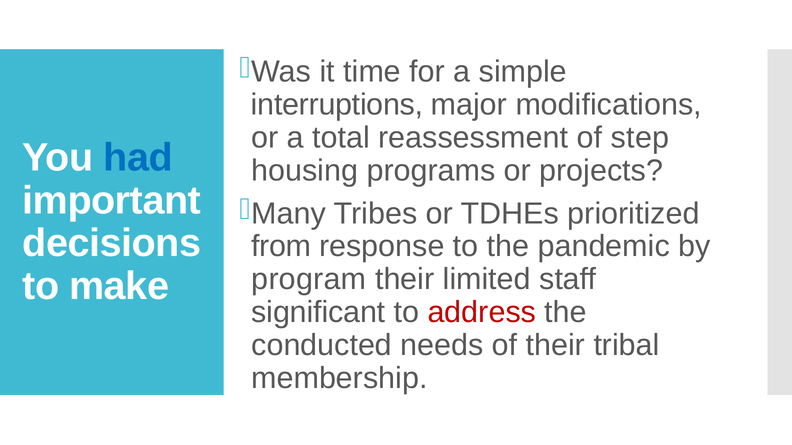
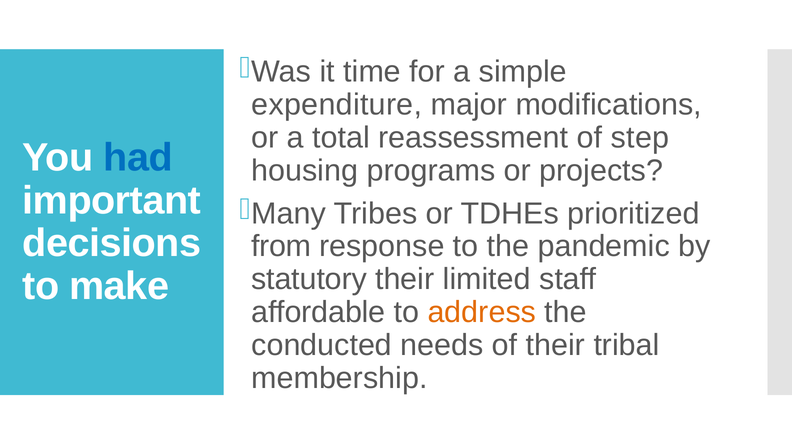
interruptions: interruptions -> expenditure (337, 105)
program: program -> statutory (309, 280)
significant: significant -> affordable (318, 313)
address colour: red -> orange (482, 313)
